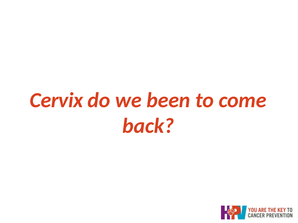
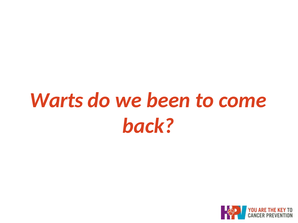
Cervix: Cervix -> Warts (56, 100)
